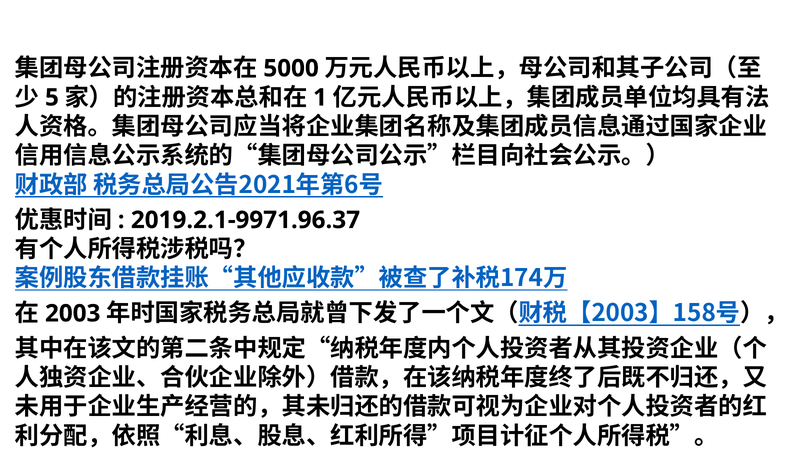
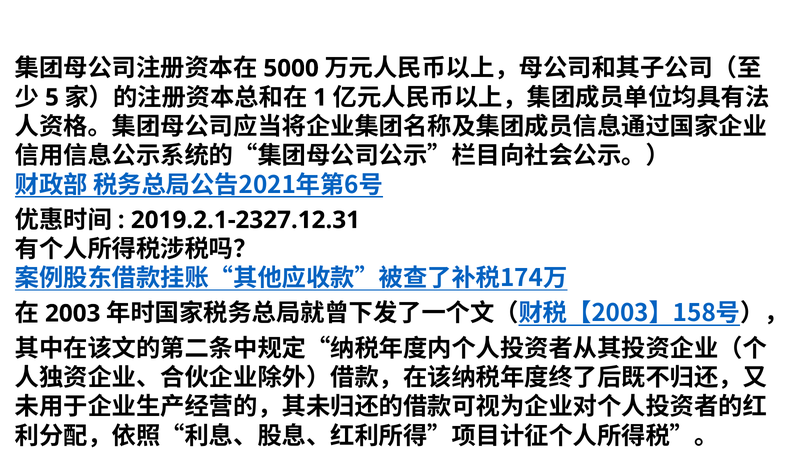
2019.2.1-9971.96.37: 2019.2.1-9971.96.37 -> 2019.2.1-2327.12.31 (245, 220)
